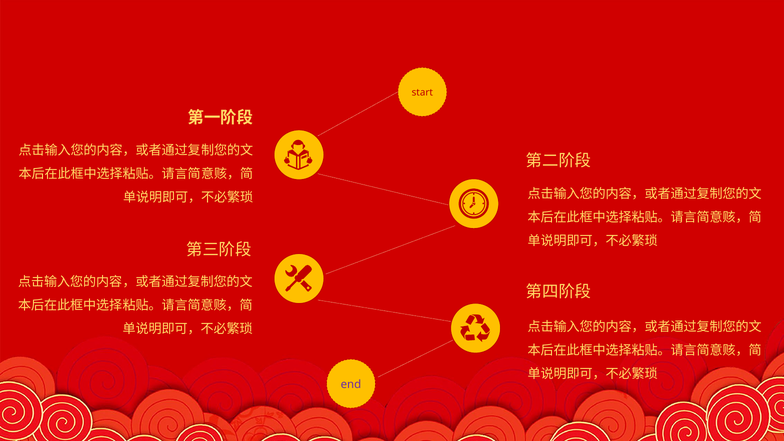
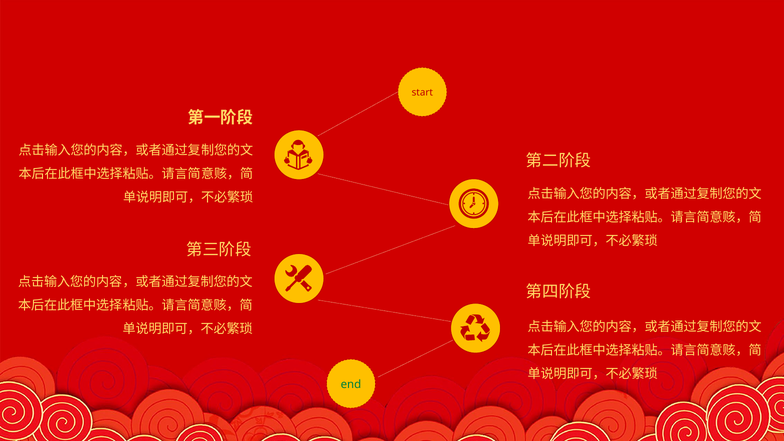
end colour: purple -> green (351, 384)
